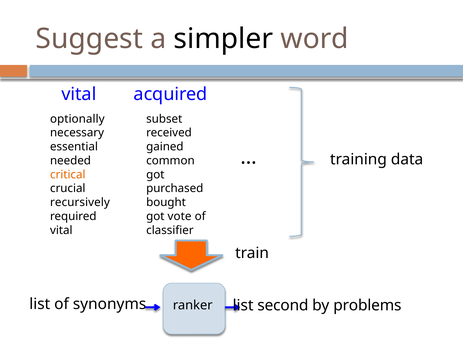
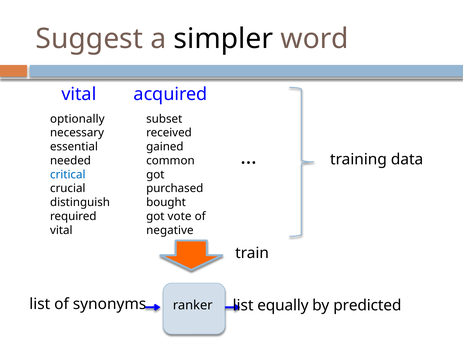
critical colour: orange -> blue (68, 174)
recursively: recursively -> distinguish (80, 202)
classifier: classifier -> negative (170, 230)
second: second -> equally (283, 305)
problems: problems -> predicted (367, 305)
